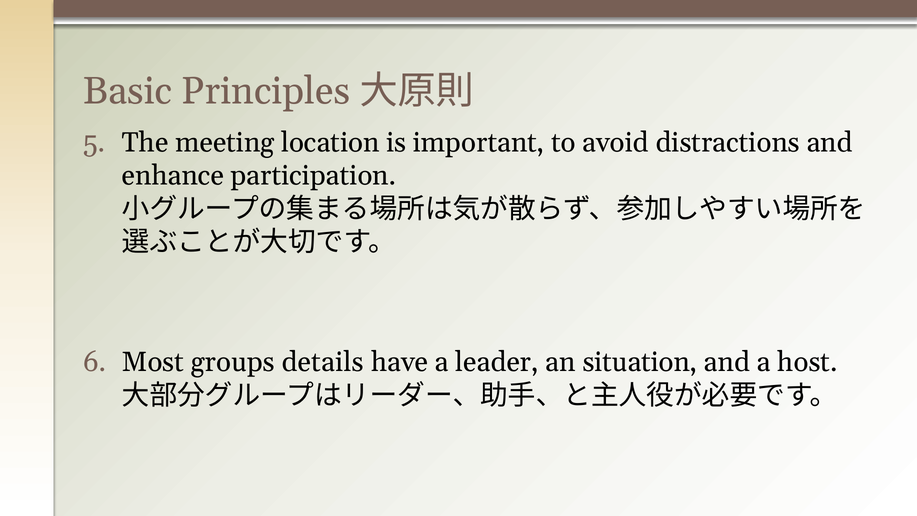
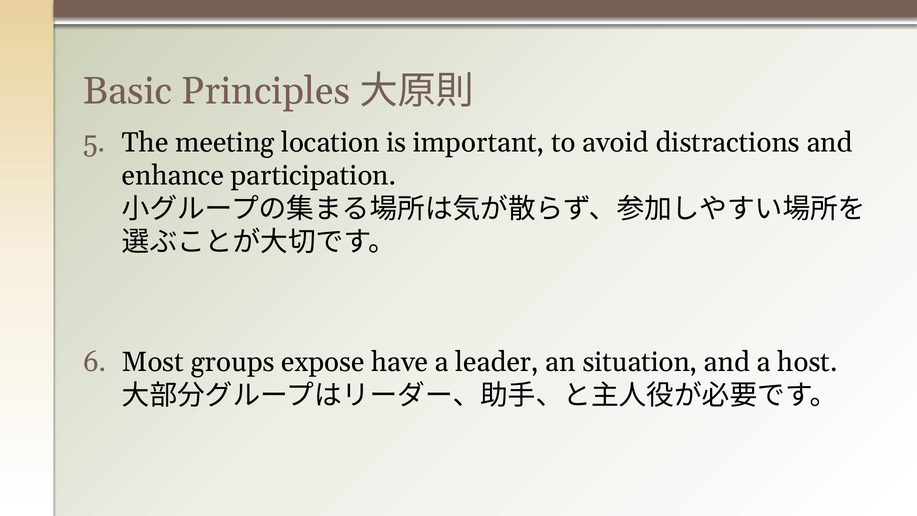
details: details -> expose (323, 362)
